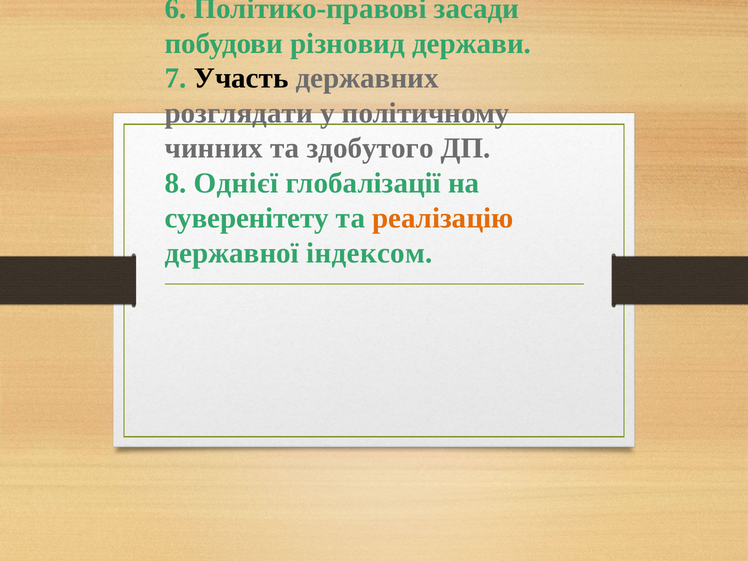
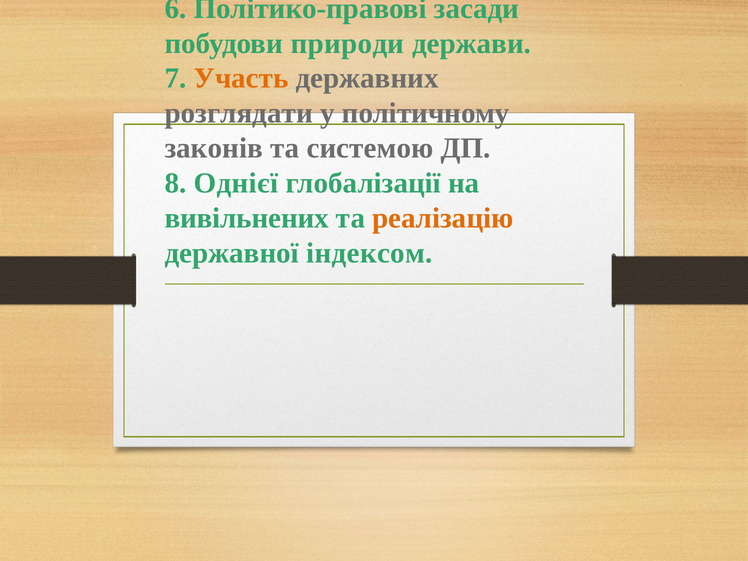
різновид: різновид -> природи (347, 43)
Участь colour: black -> orange (241, 78)
чинних: чинних -> законів (214, 148)
здобутого: здобутого -> системою (370, 148)
суверенітету: суверенітету -> вивільнених (247, 218)
